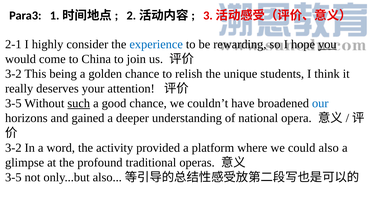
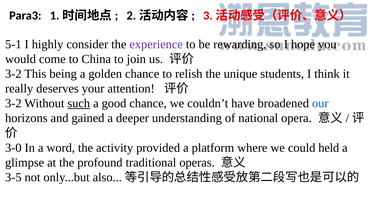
2-1: 2-1 -> 5-1 (13, 44)
experience colour: blue -> purple (156, 44)
you underline: present -> none (327, 44)
3-5: 3-5 -> 3-2 (13, 103)
3-2: 3-2 -> 3-0 (13, 148)
could also: also -> held (329, 148)
